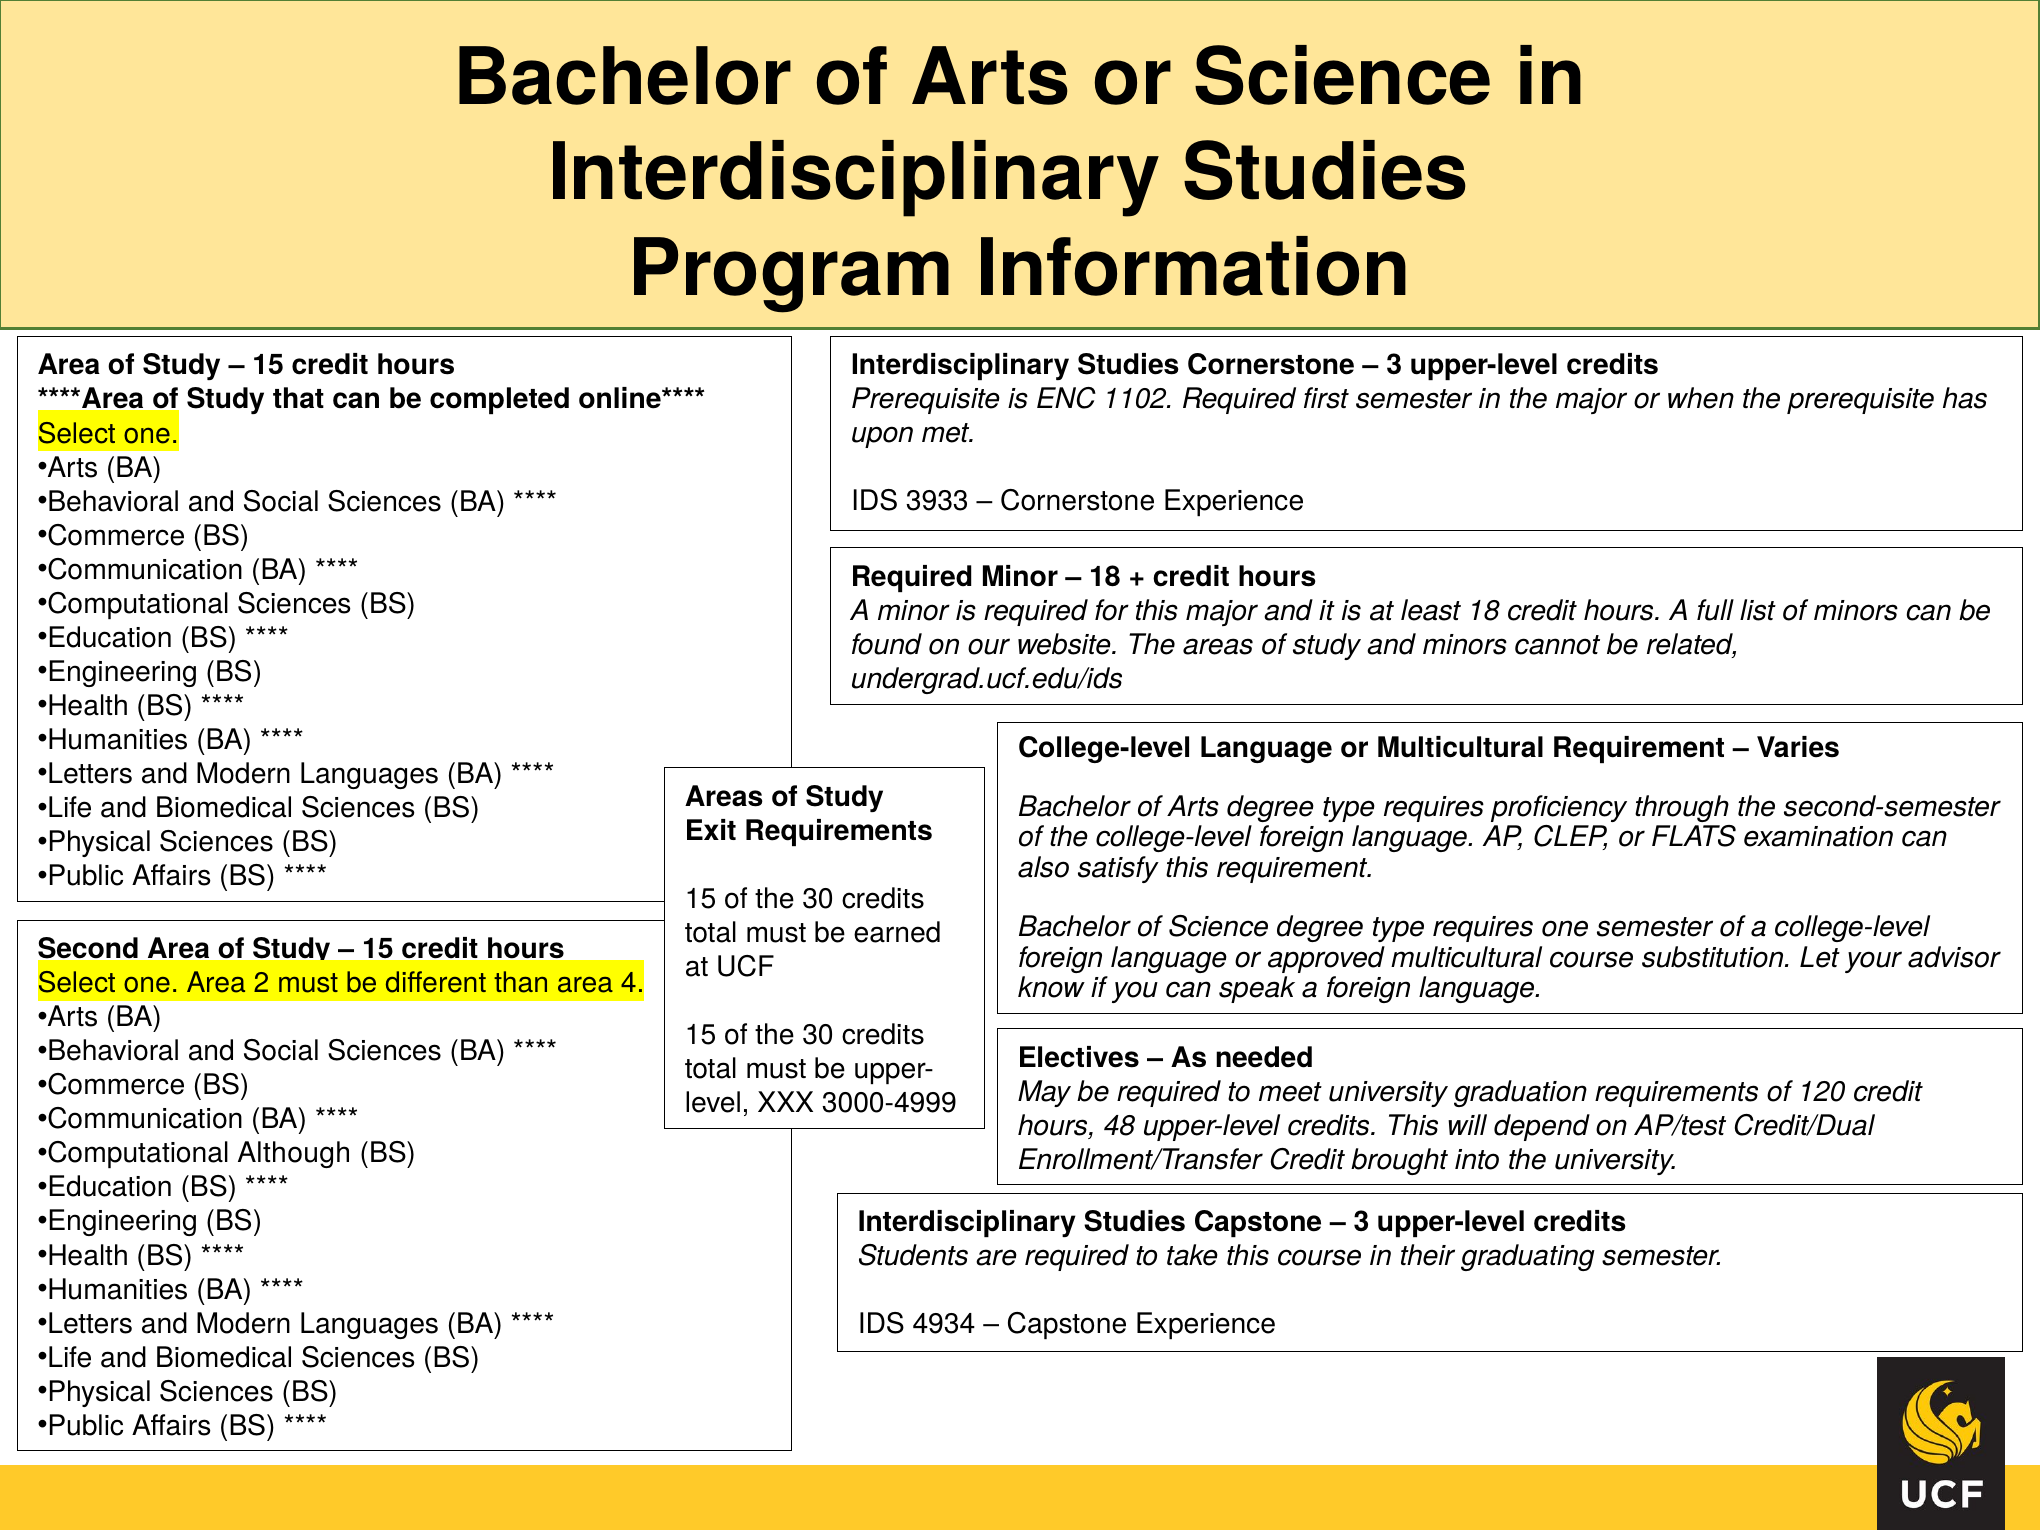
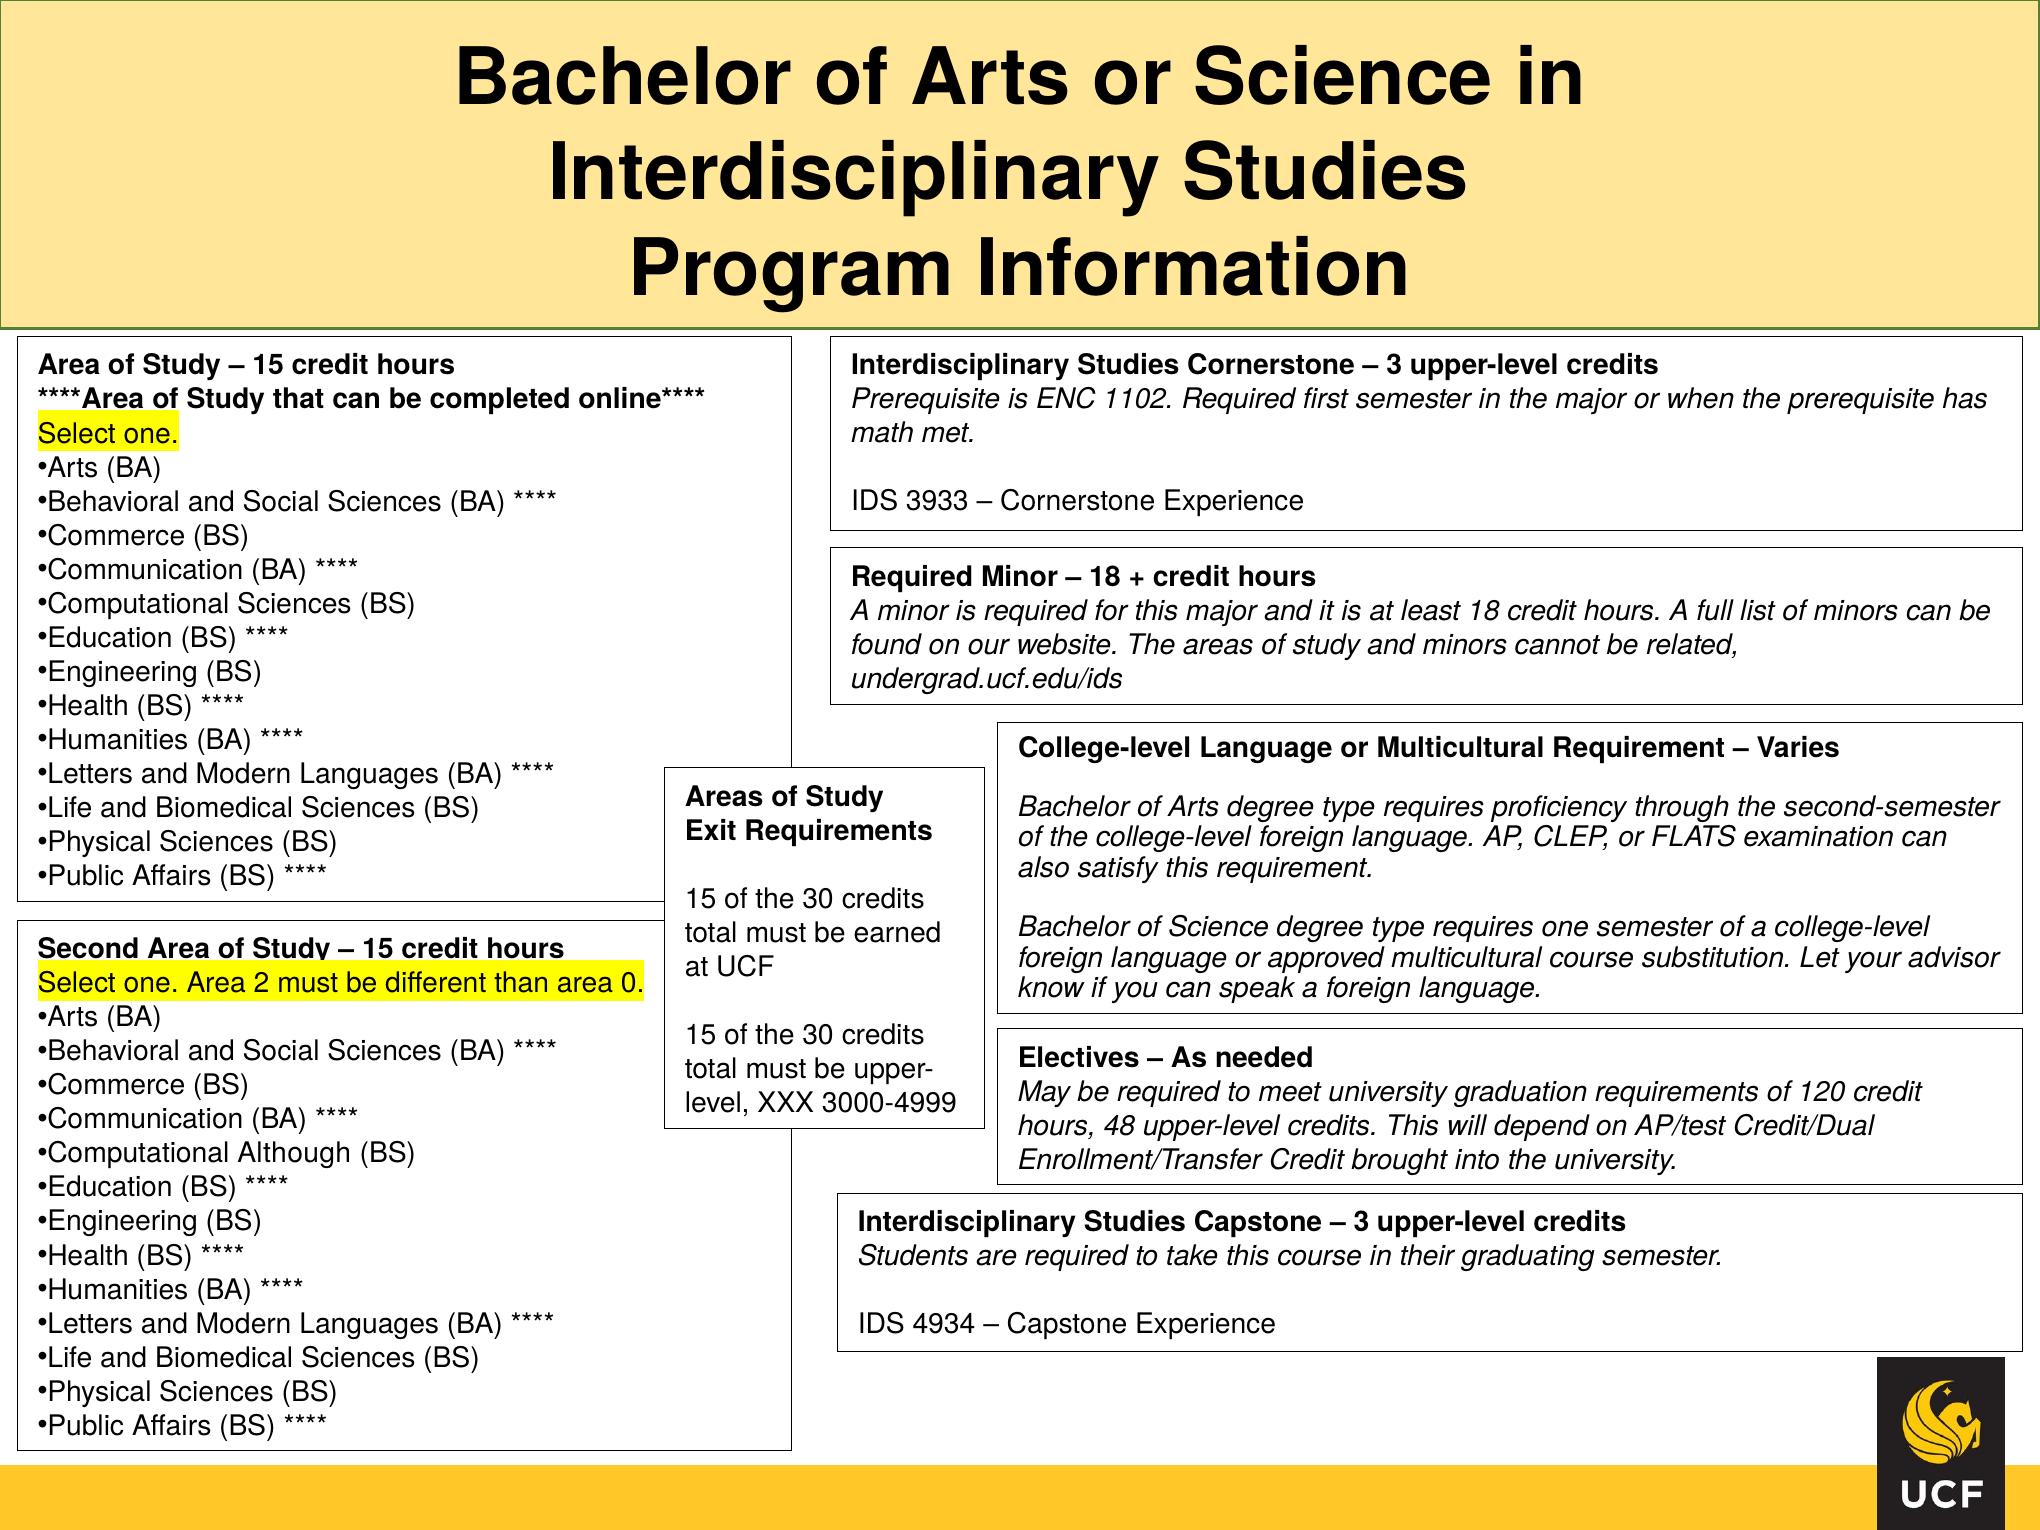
upon: upon -> math (883, 433)
4: 4 -> 0 (633, 983)
